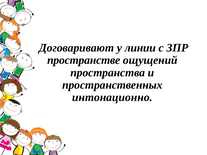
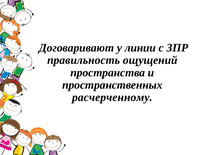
пространстве: пространстве -> правильность (84, 60)
интонационно: интонационно -> расчерченному (112, 98)
